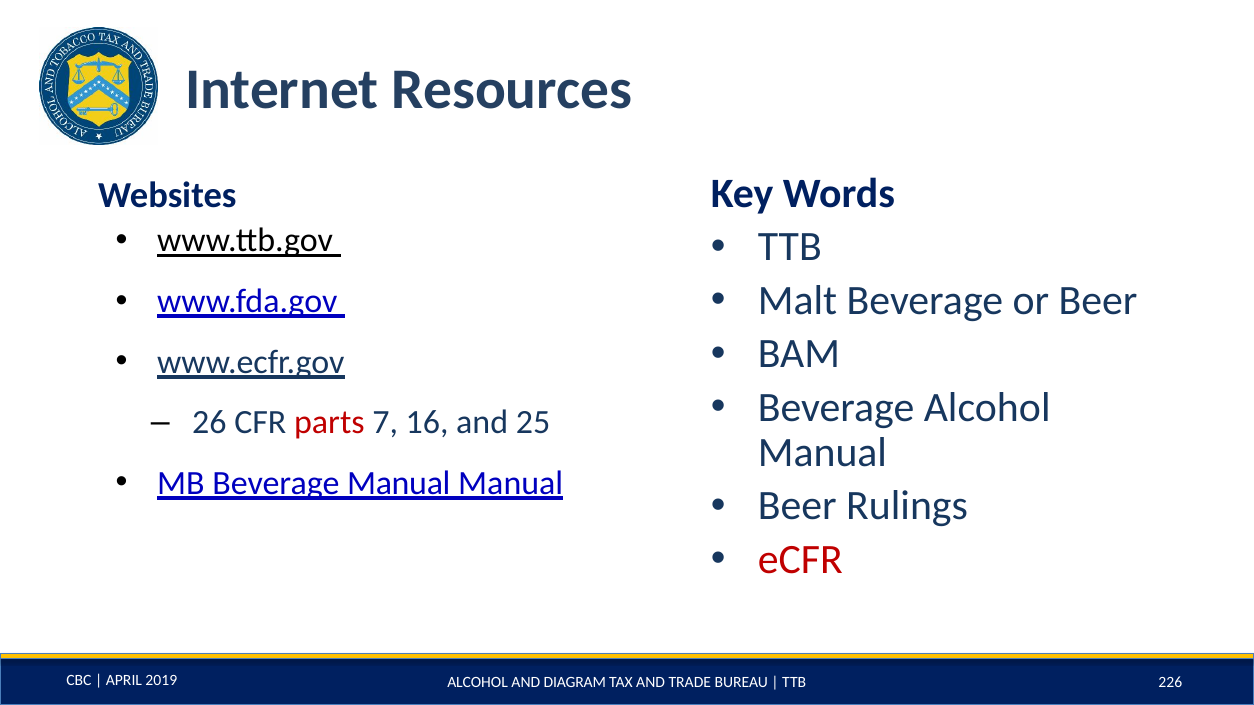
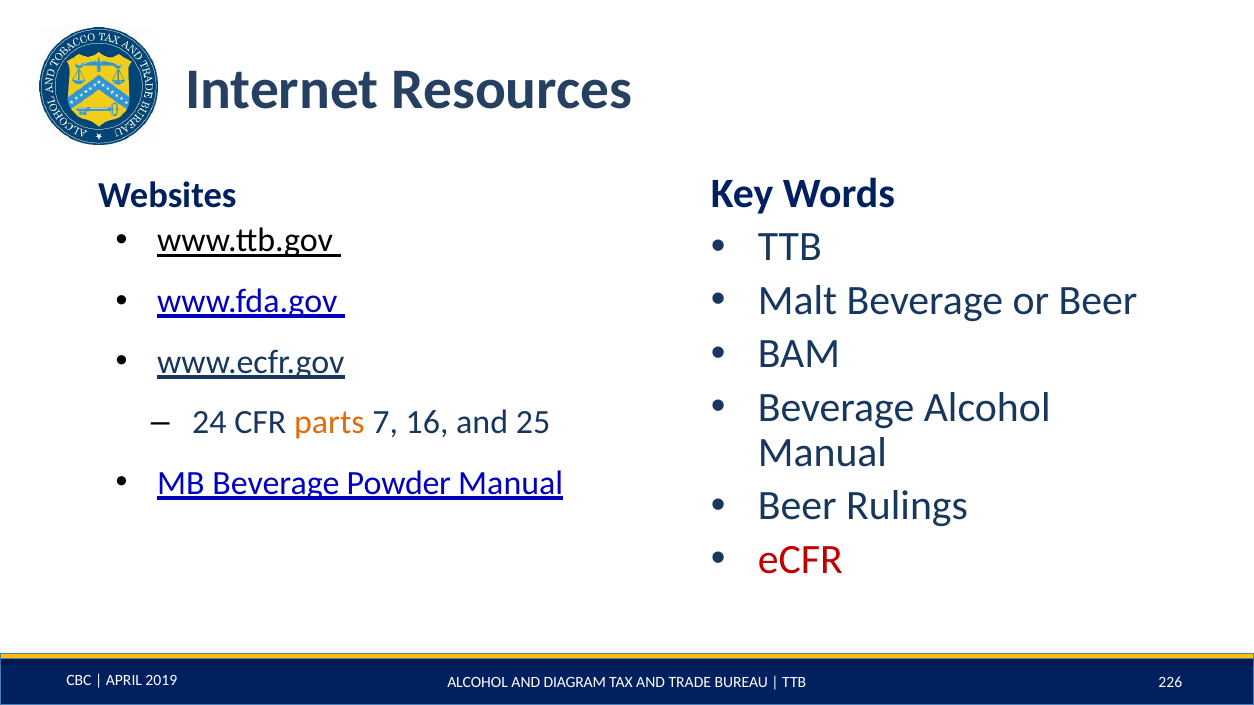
26: 26 -> 24 (209, 423)
parts colour: red -> orange (329, 423)
Beverage Manual: Manual -> Powder (399, 484)
